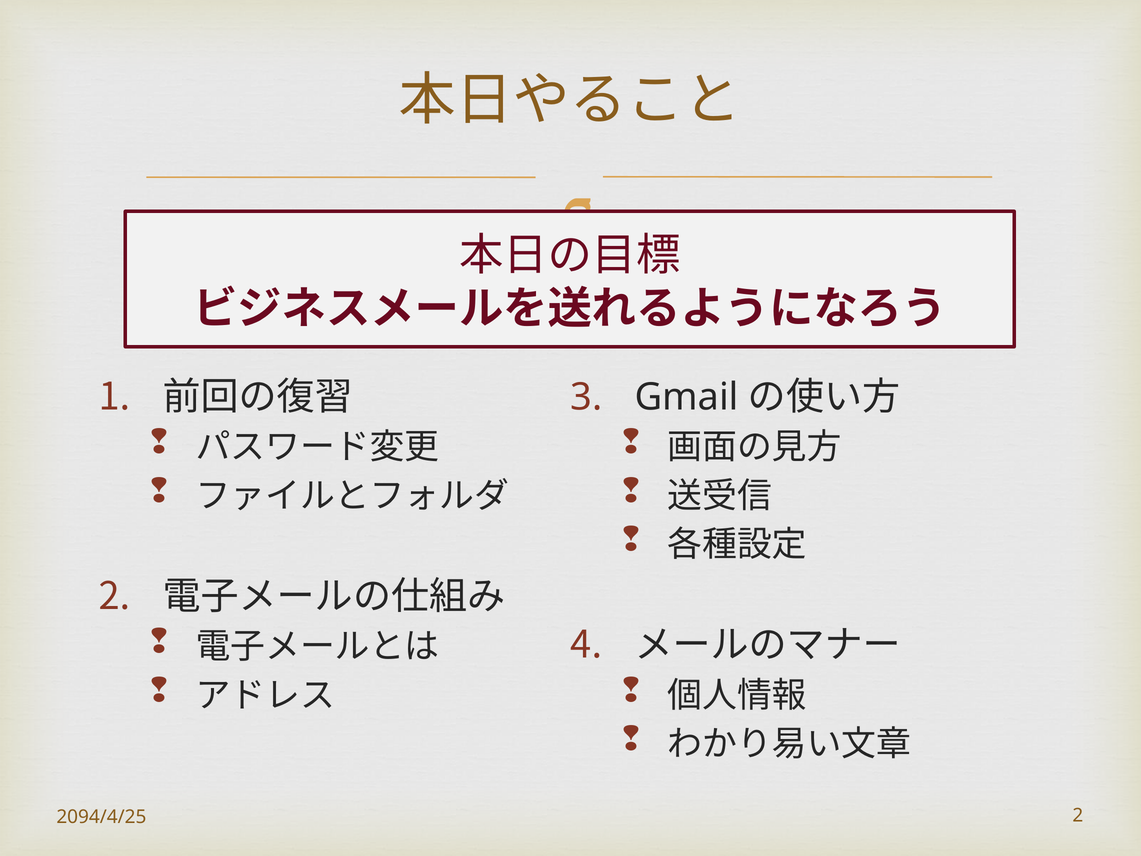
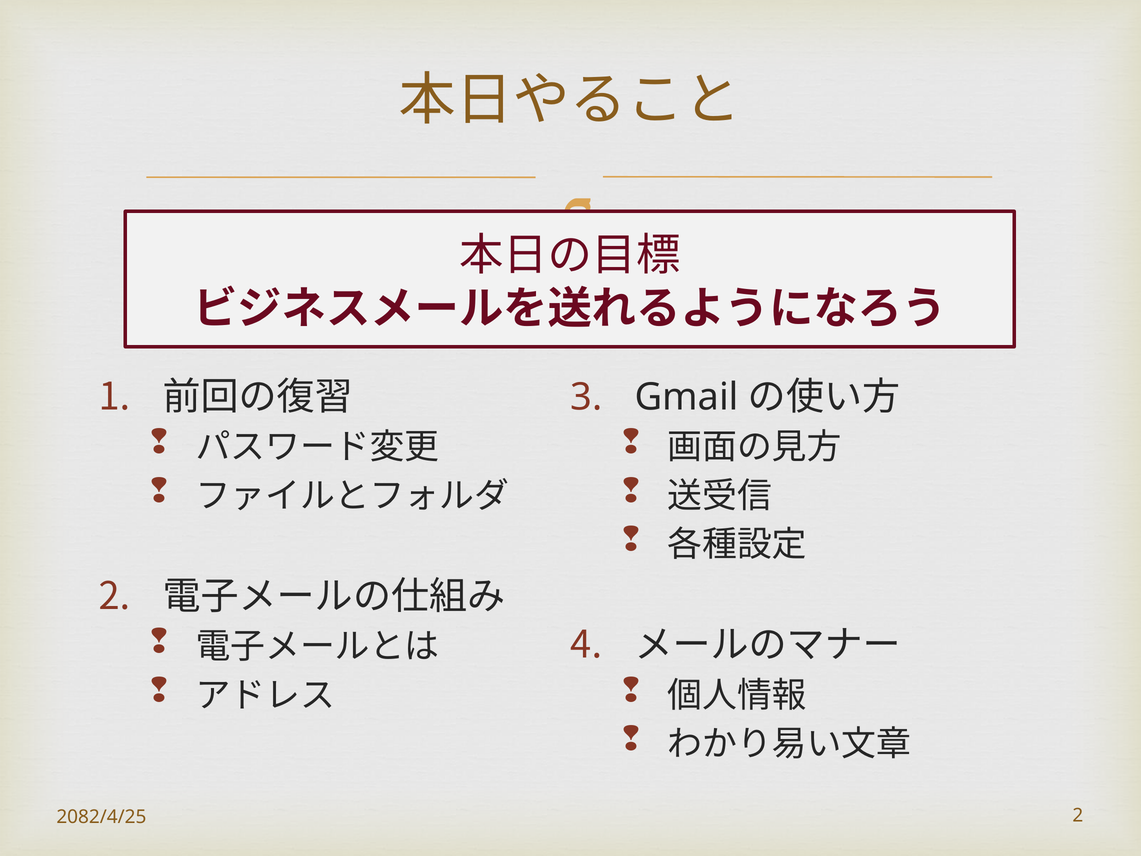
2094/4/25: 2094/4/25 -> 2082/4/25 (101, 817)
